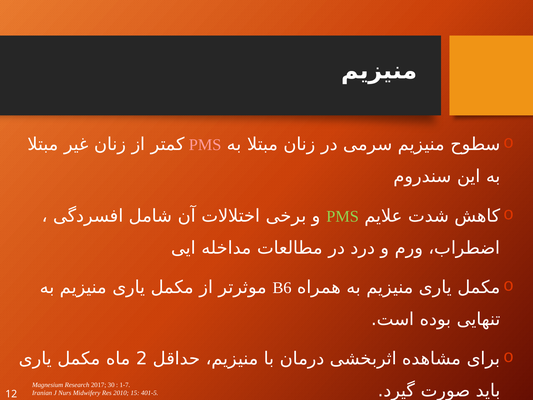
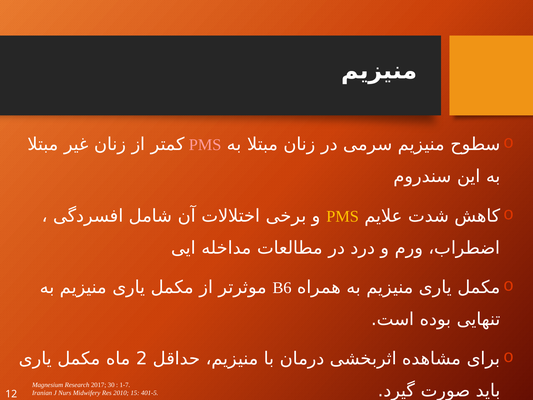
PMS colour: light green -> yellow (343, 216)
